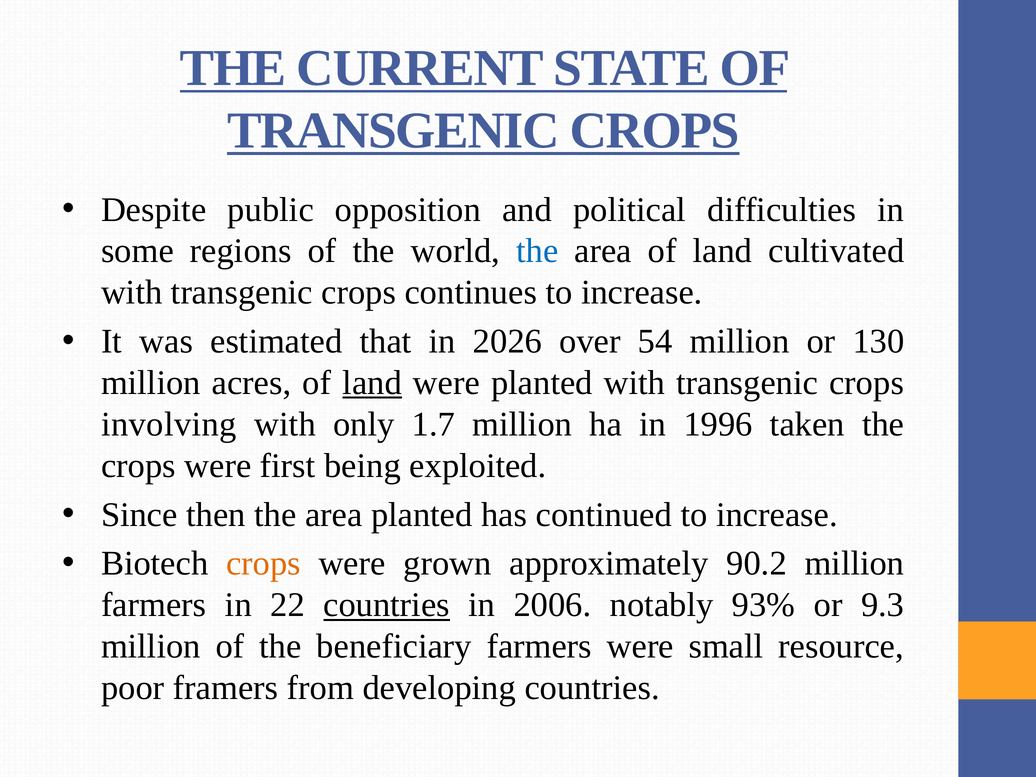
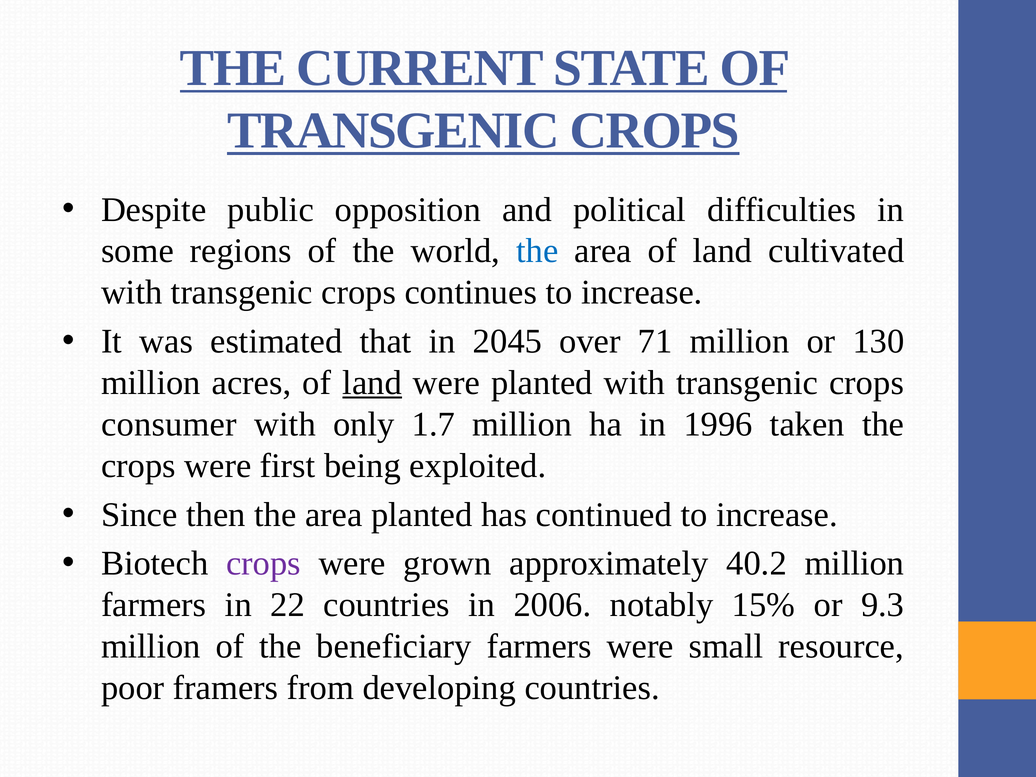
2026: 2026 -> 2045 (508, 341)
54: 54 -> 71 (655, 341)
involving: involving -> consumer (169, 424)
crops colour: orange -> purple (264, 564)
90.2: 90.2 -> 40.2 (757, 564)
countries underline: present -> none (387, 605)
93%: 93% -> 15% (764, 605)
